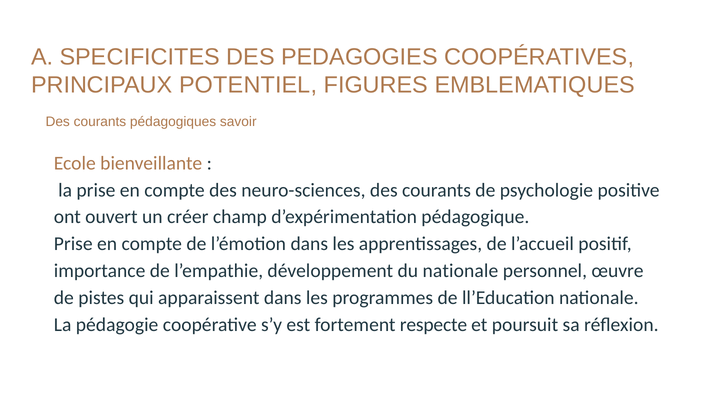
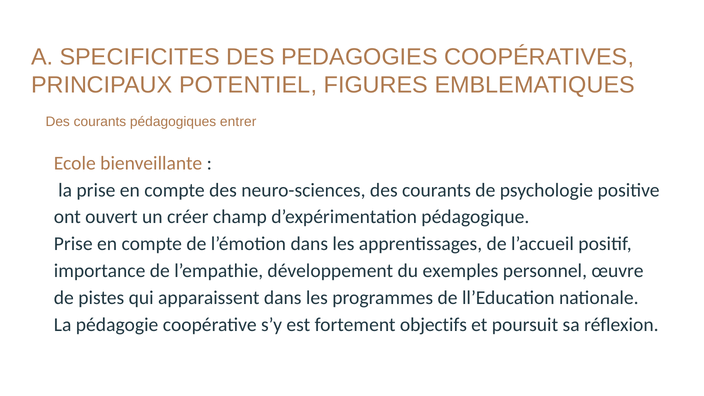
savoir: savoir -> entrer (238, 122)
du nationale: nationale -> exemples (460, 271)
respecte: respecte -> objectifs (433, 325)
